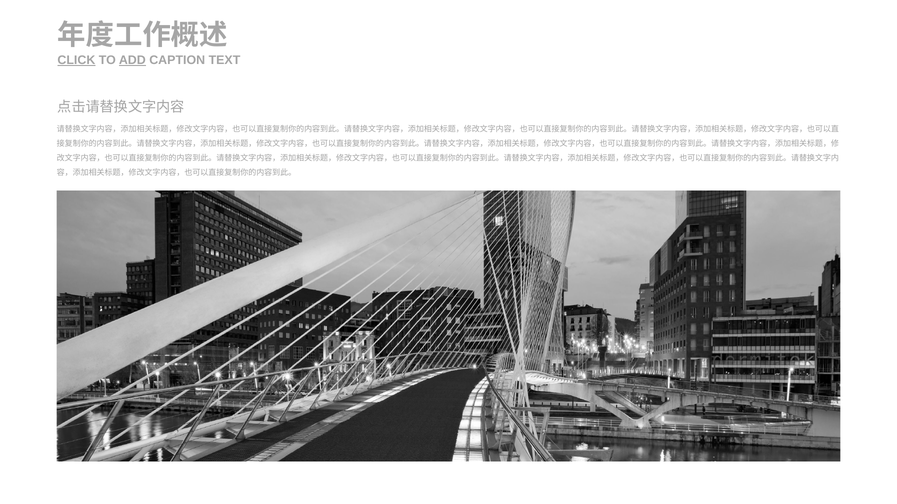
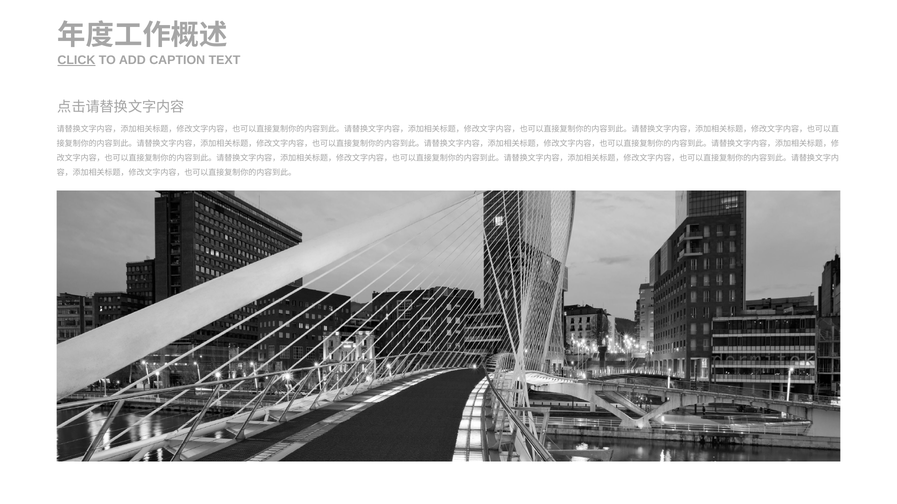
ADD underline: present -> none (132, 60)
